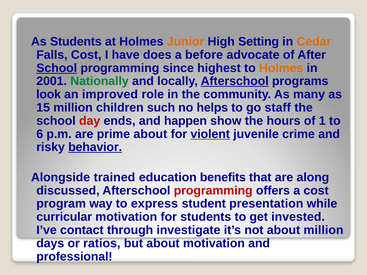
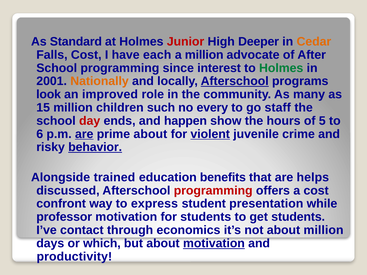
As Students: Students -> Standard (76, 42)
Junior colour: orange -> red (186, 42)
Setting: Setting -> Deeper (259, 42)
does: does -> each (157, 55)
a before: before -> million (204, 55)
School underline: present -> none (57, 68)
highest: highest -> interest (219, 68)
Holmes colour: orange -> green (281, 68)
Nationally colour: green -> orange (100, 81)
helps: helps -> every (212, 108)
1: 1 -> 5 (322, 121)
are underline: none -> present (84, 134)
along: along -> helps (313, 177)
program: program -> confront (61, 204)
curricular: curricular -> professor (64, 217)
get invested: invested -> students (298, 217)
investigate: investigate -> economics (188, 230)
ratios: ratios -> which (102, 244)
motivation underline: none -> present (214, 244)
professional: professional -> productivity (74, 257)
